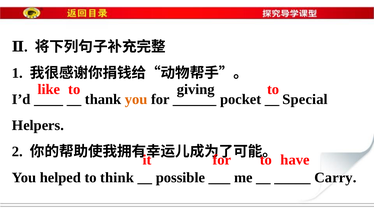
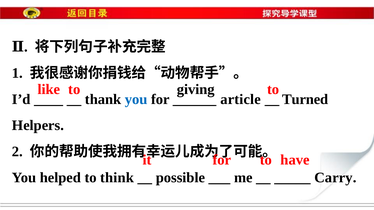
you colour: orange -> blue (136, 99)
pocket: pocket -> article (241, 99)
Special: Special -> Turned (305, 99)
